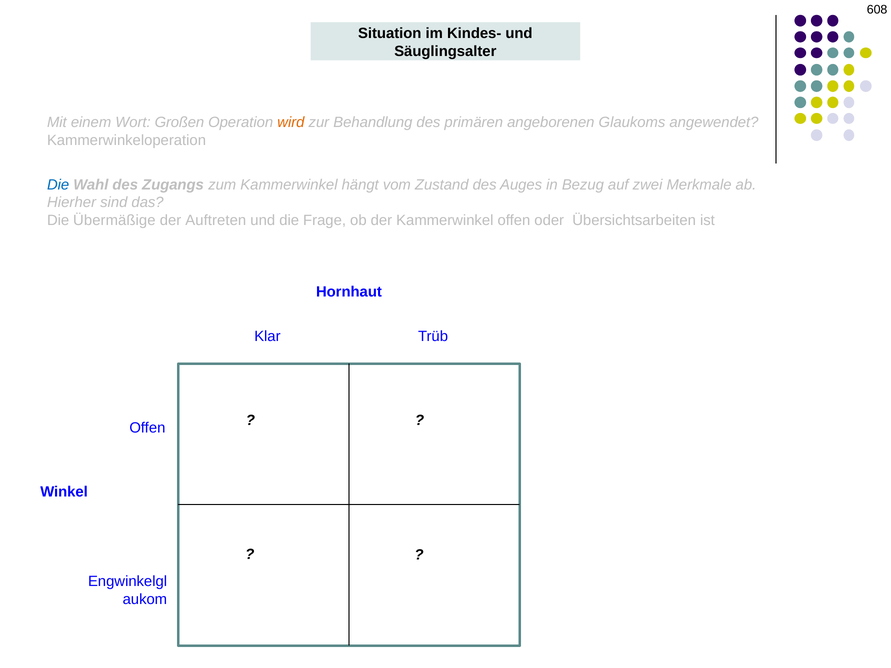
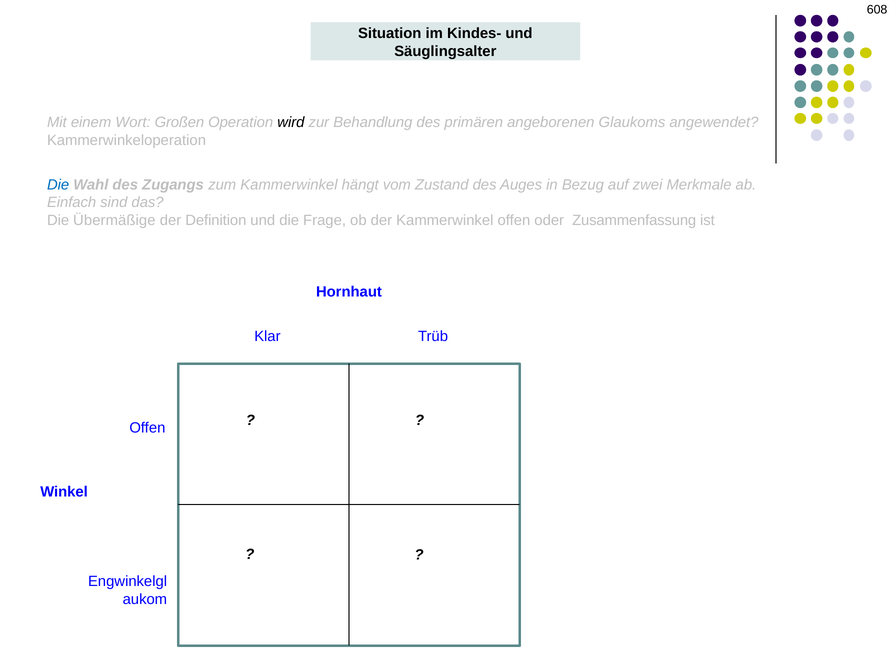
wird colour: orange -> black (291, 122)
Hierher: Hierher -> Einfach (72, 203)
Auftreten: Auftreten -> Definition (216, 220)
Übersichtsarbeiten: Übersichtsarbeiten -> Zusammenfassung (634, 220)
